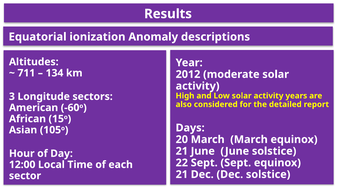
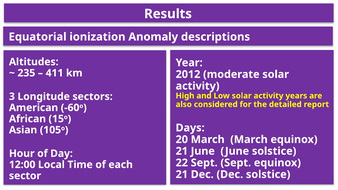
711: 711 -> 235 (26, 73)
134: 134 -> 411 (54, 73)
